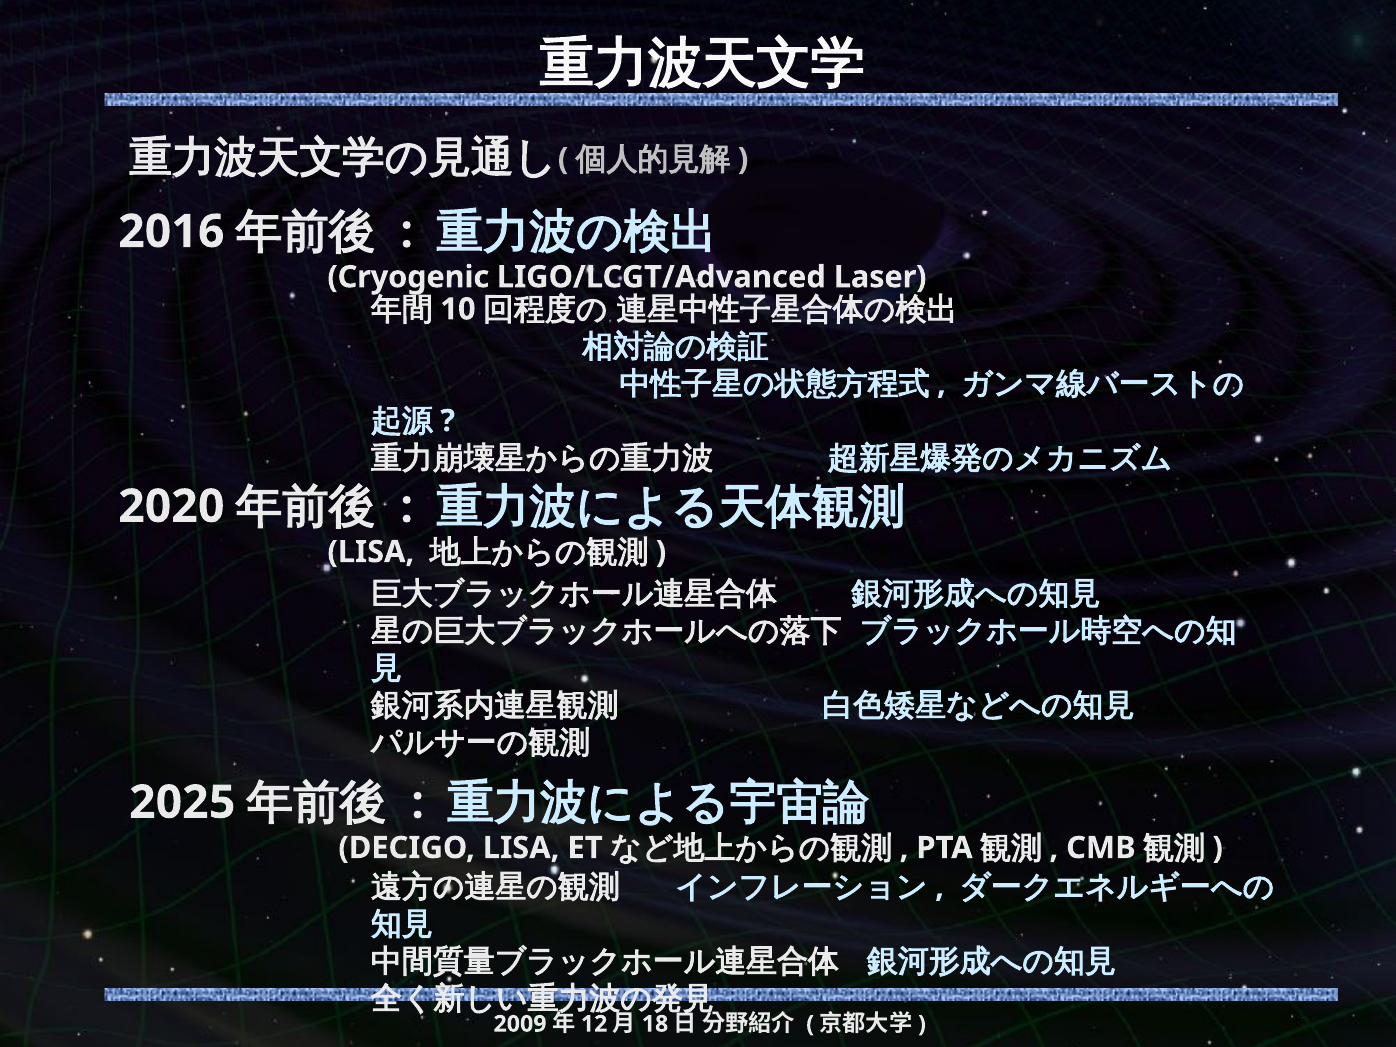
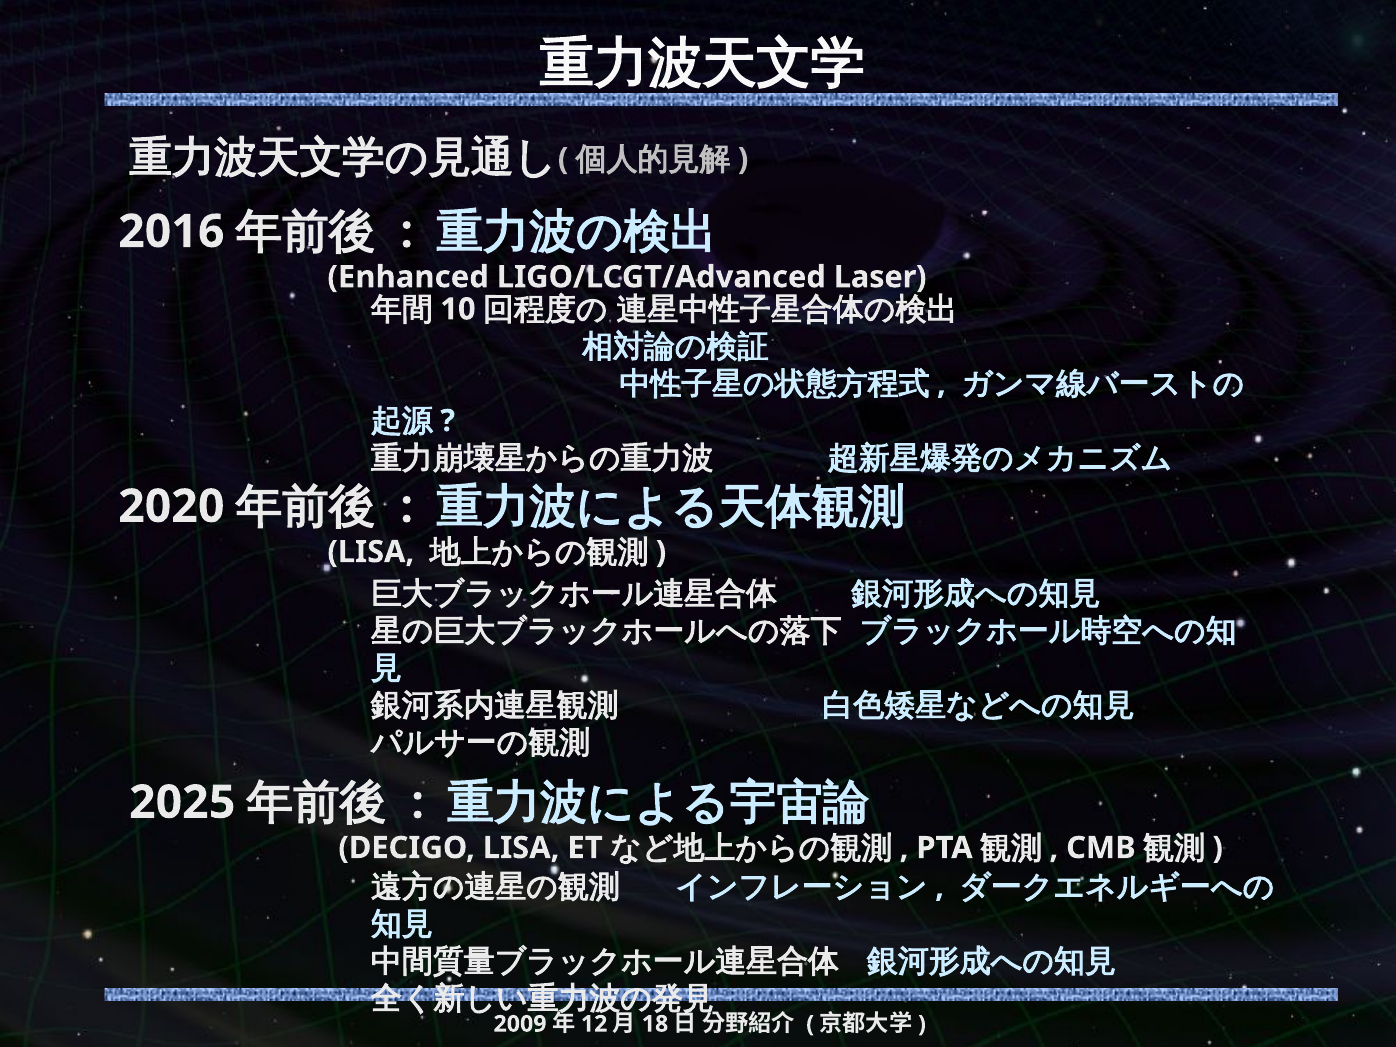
Cryogenic: Cryogenic -> Enhanced (408, 277)
